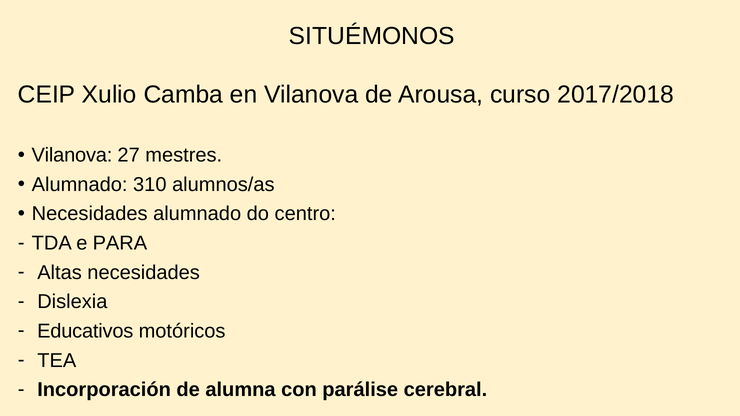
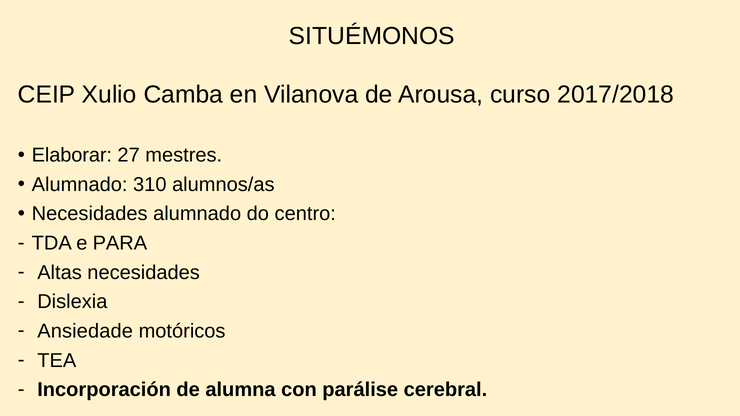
Vilanova: Vilanova -> Elaborar (72, 155)
Educativos: Educativos -> Ansiedade (85, 331)
